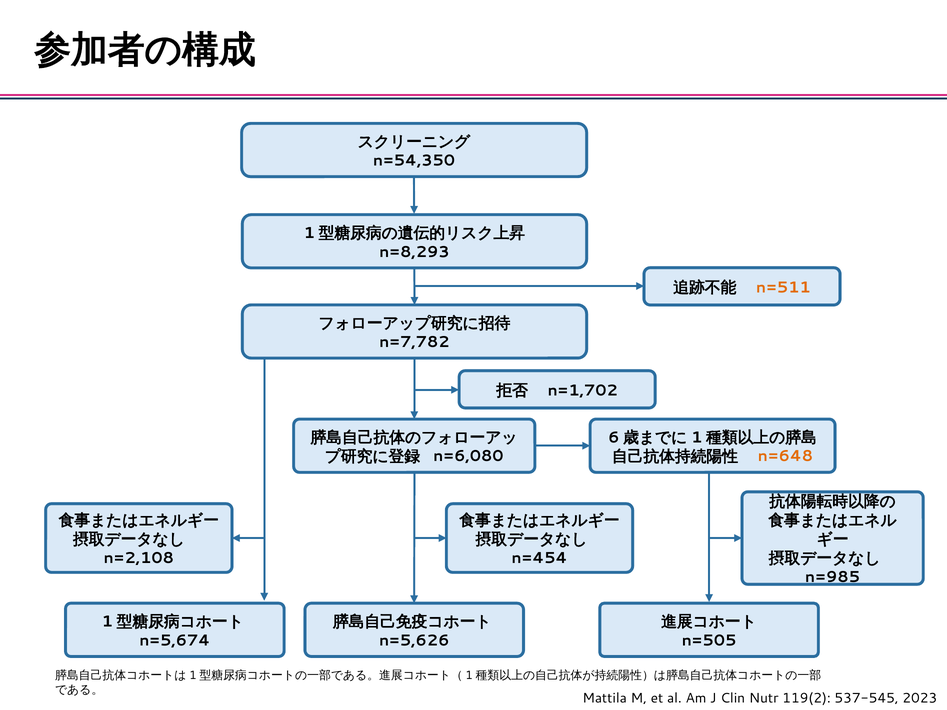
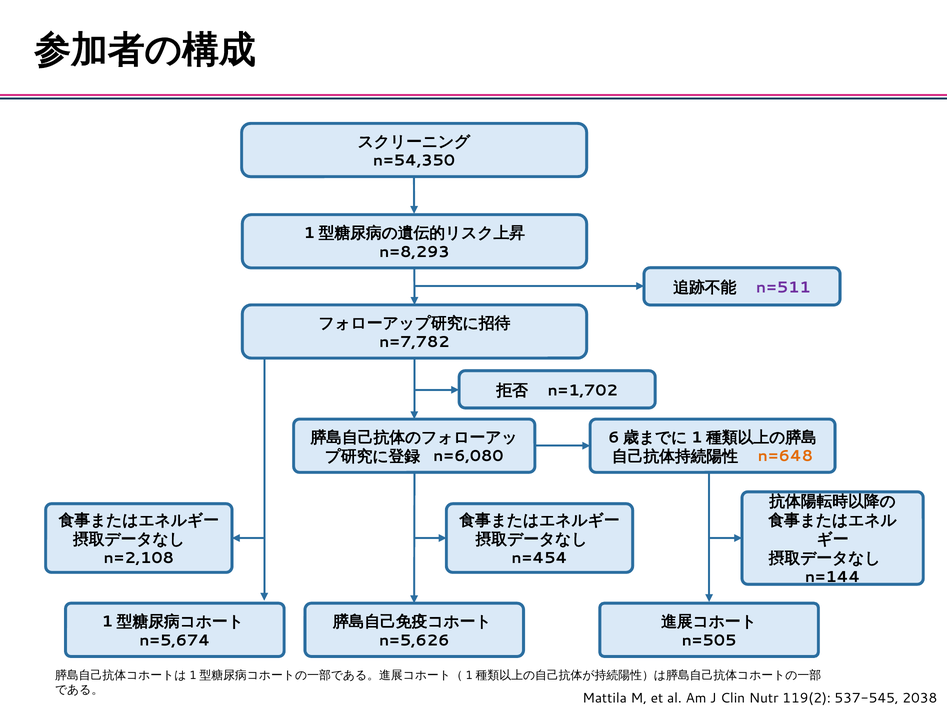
n=511 colour: orange -> purple (783, 288)
n=985: n=985 -> n=144 (833, 577)
2023: 2023 -> 2038 (920, 698)
